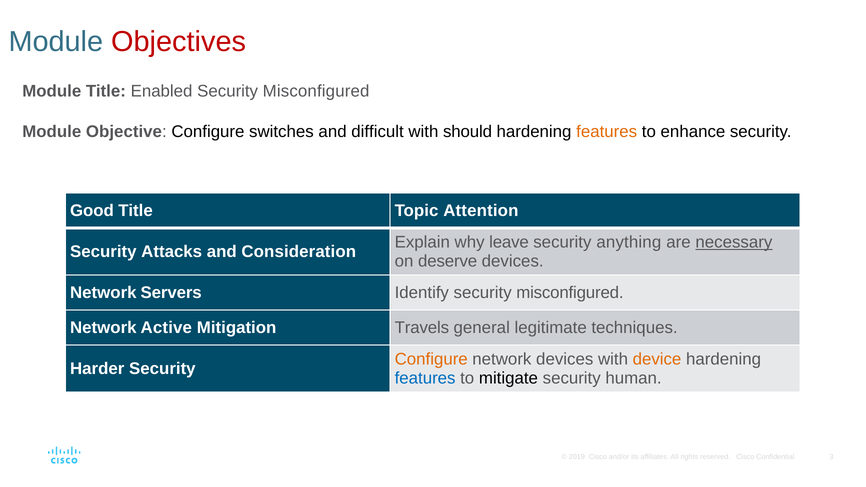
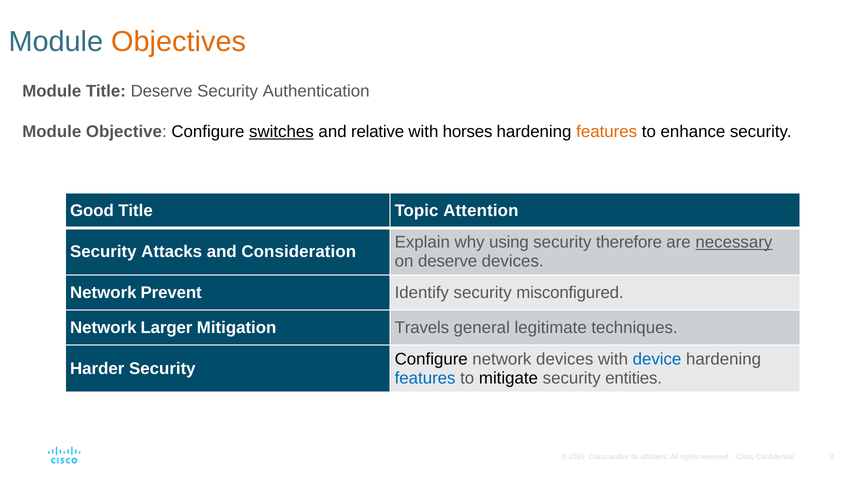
Objectives colour: red -> orange (179, 42)
Title Enabled: Enabled -> Deserve (162, 91)
Misconfigured: Misconfigured -> Authentication (316, 91)
switches underline: none -> present (281, 132)
difficult: difficult -> relative (378, 132)
should: should -> horses (468, 132)
leave: leave -> using (509, 242)
anything: anything -> therefore (629, 242)
Servers: Servers -> Prevent (171, 293)
Active: Active -> Larger (166, 328)
Configure colour: orange -> black (431, 359)
device colour: orange -> blue (657, 359)
human: human -> entities (634, 378)
